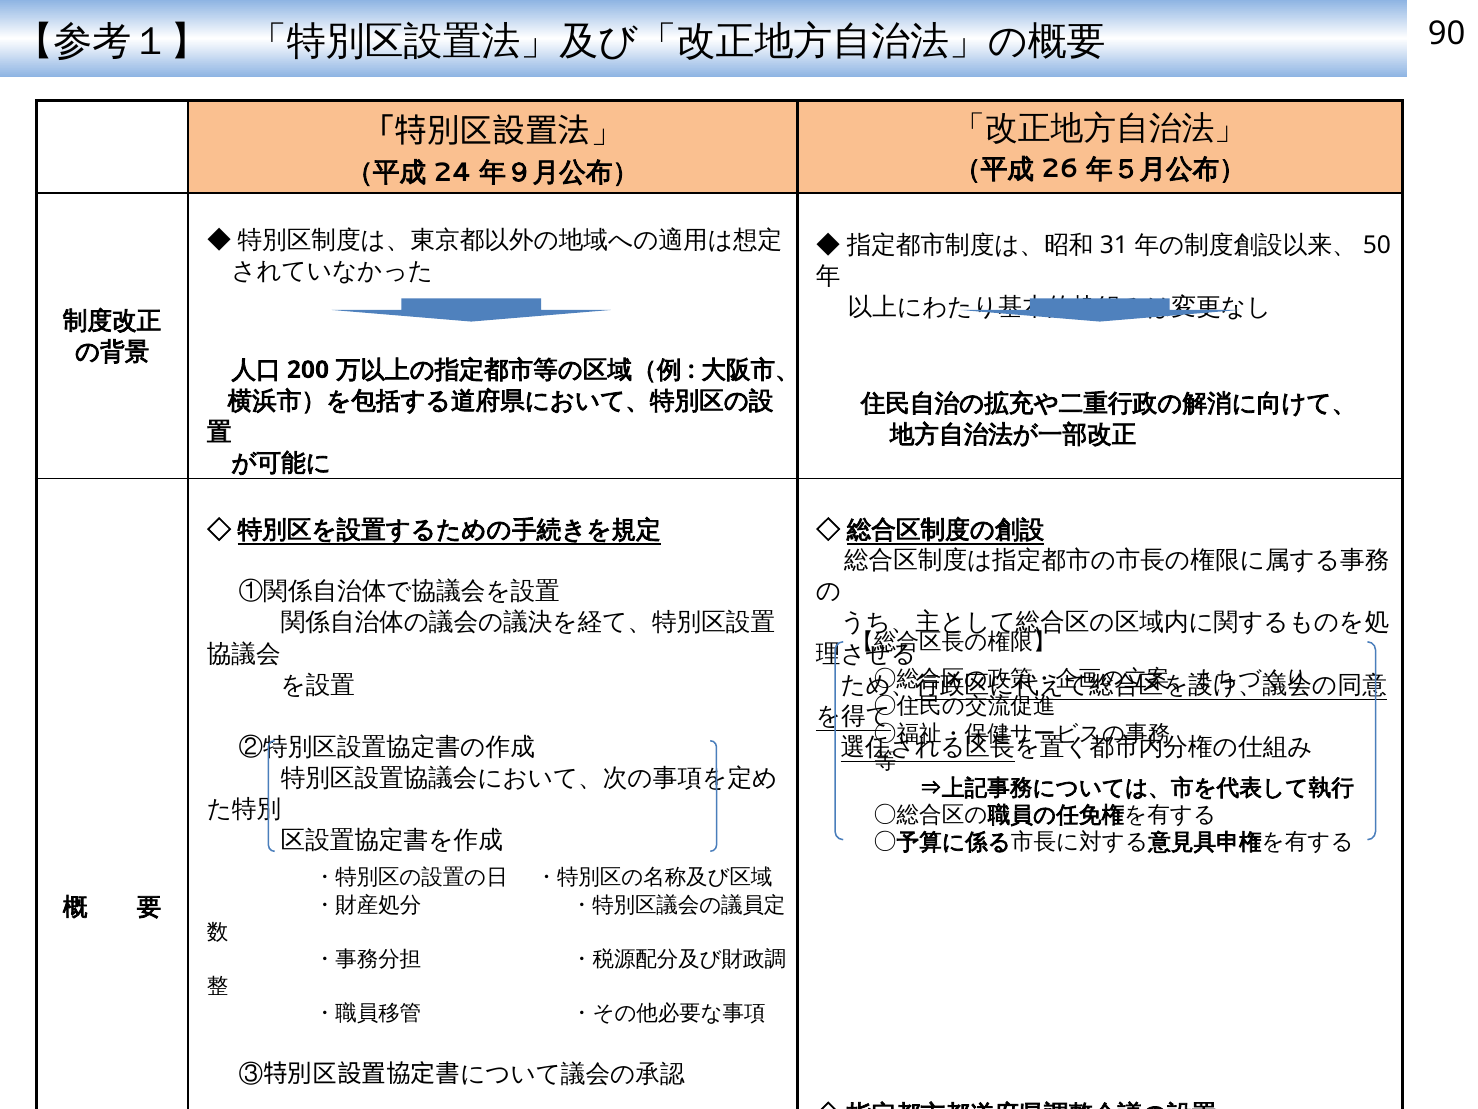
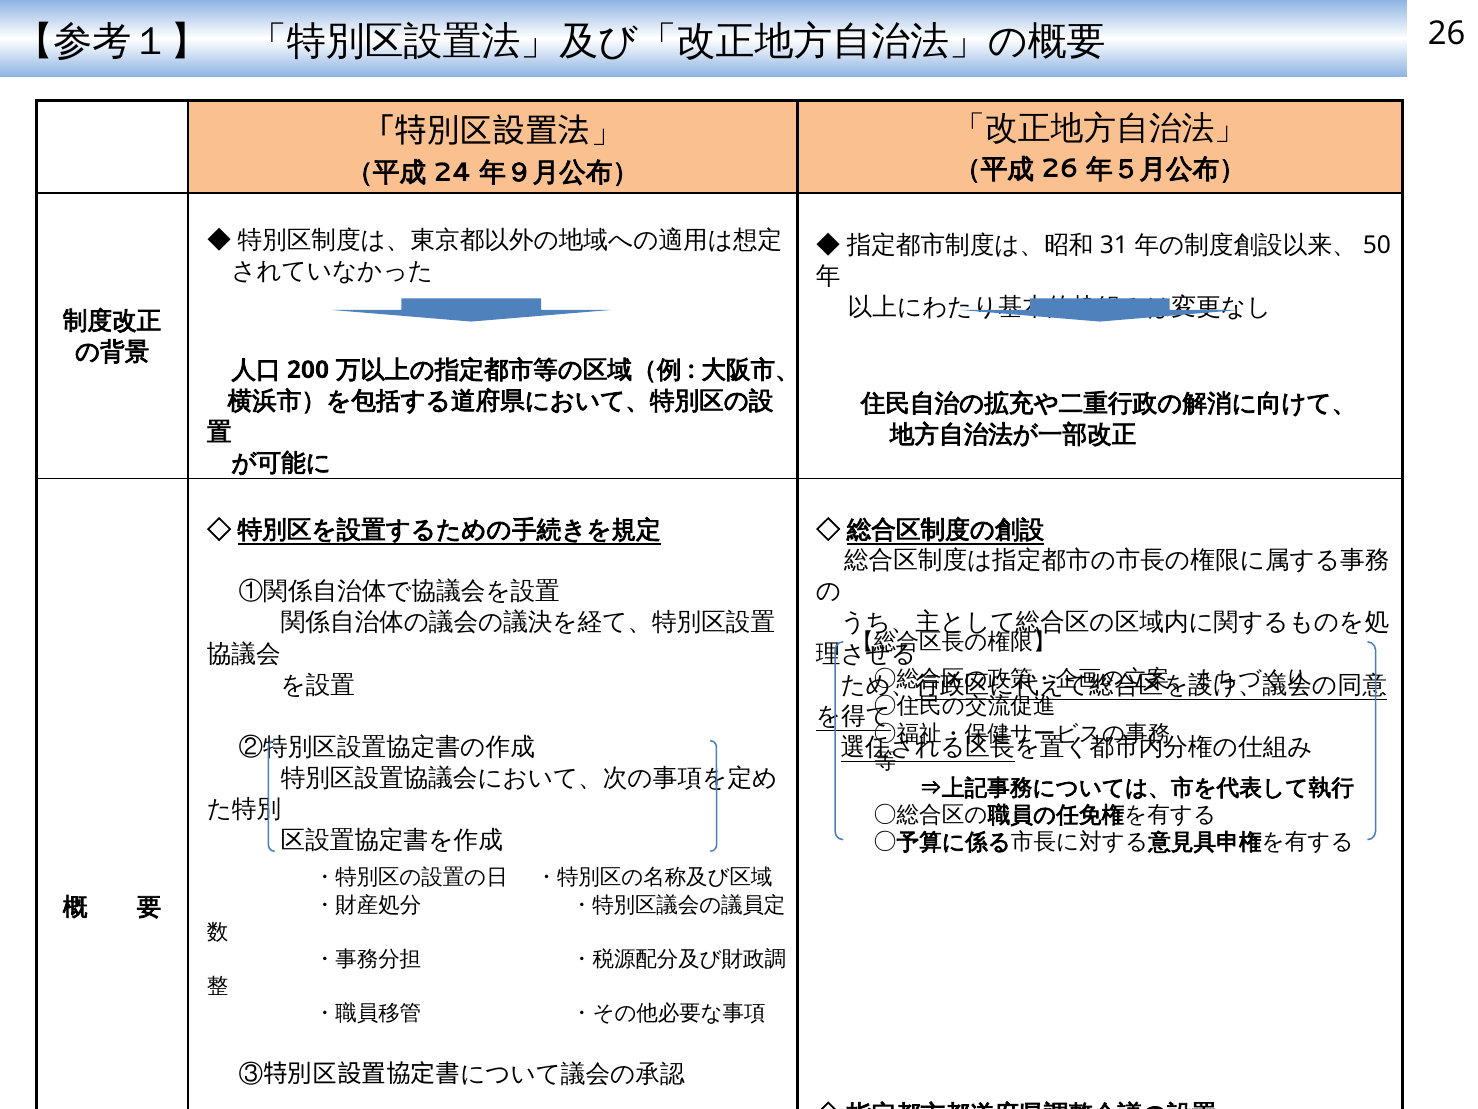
90: 90 -> 26 (1447, 34)
